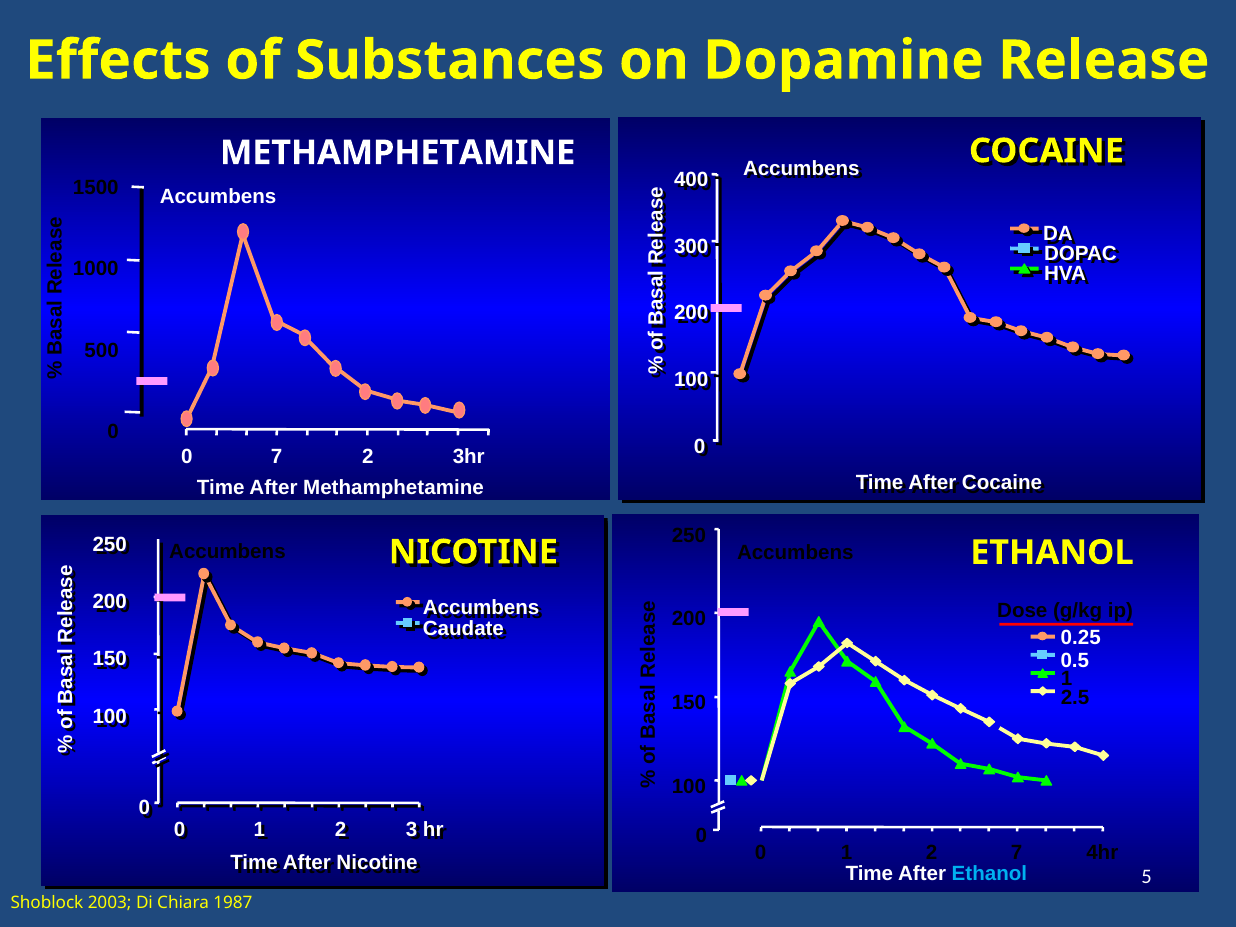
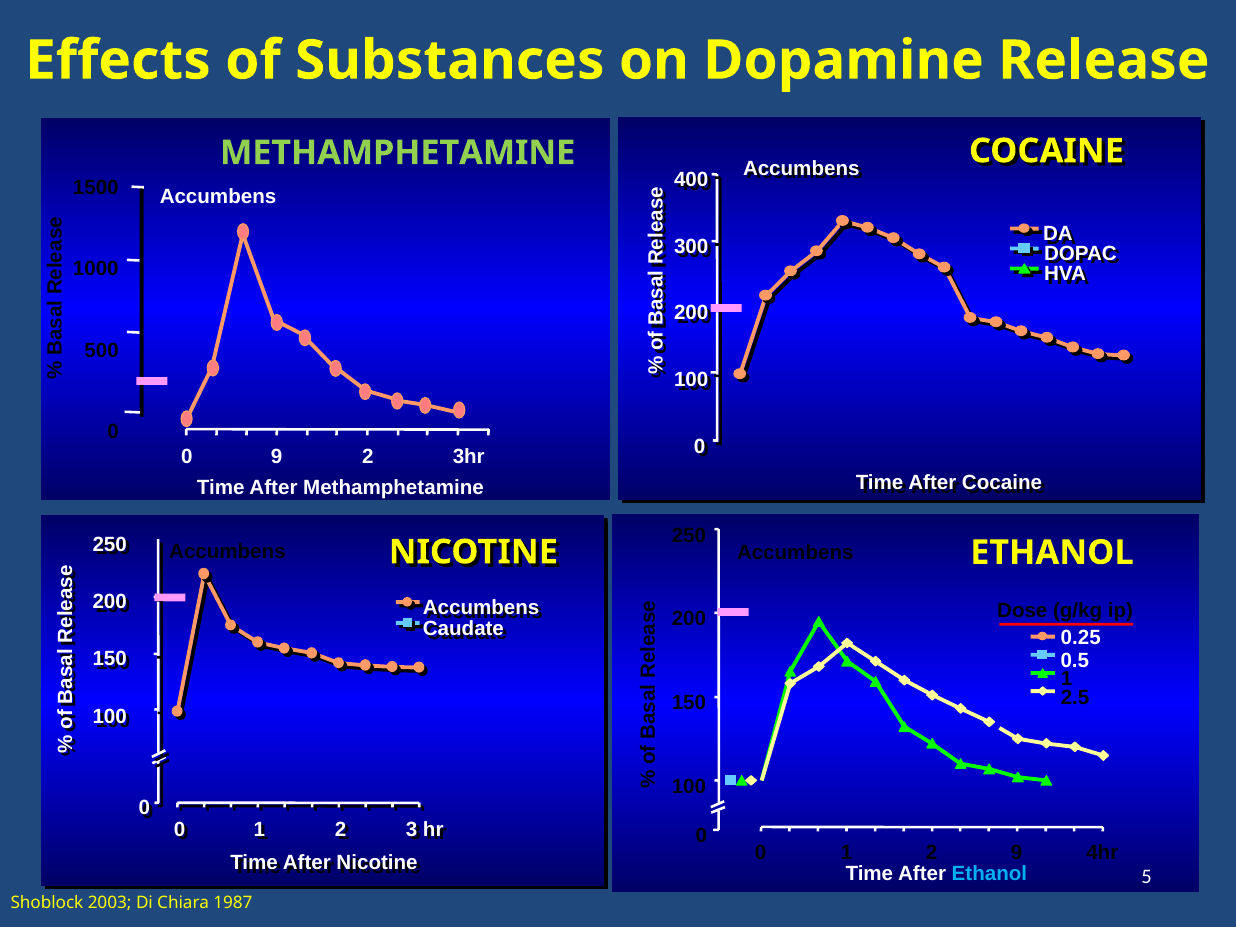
METHAMPHETAMINE colour: white -> light green (398, 153)
0 7: 7 -> 9 (277, 456)
2 7: 7 -> 9 (1017, 853)
